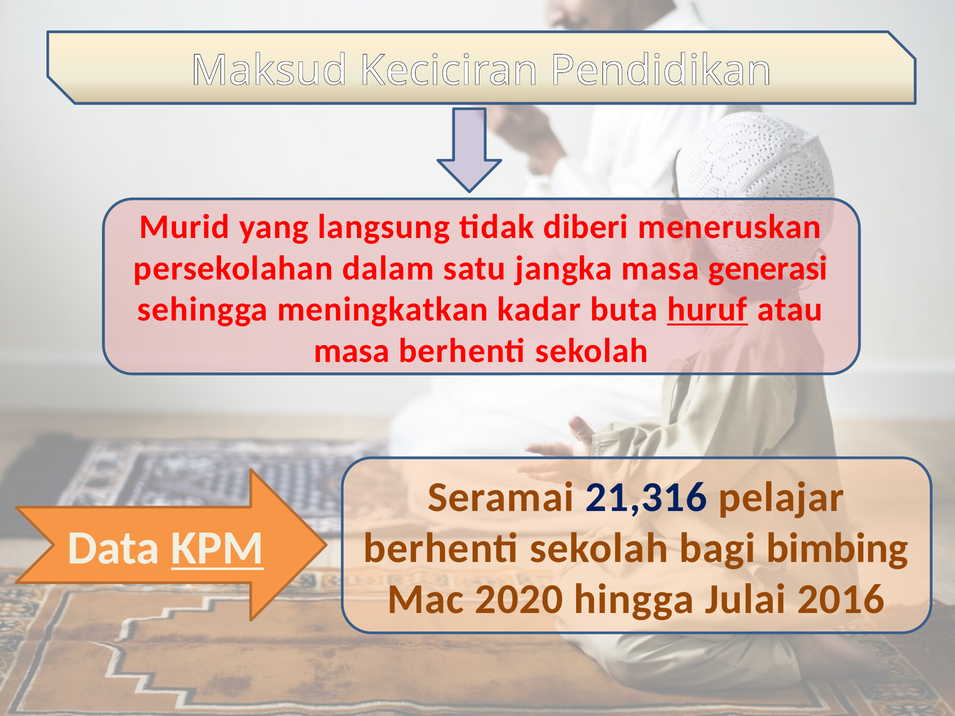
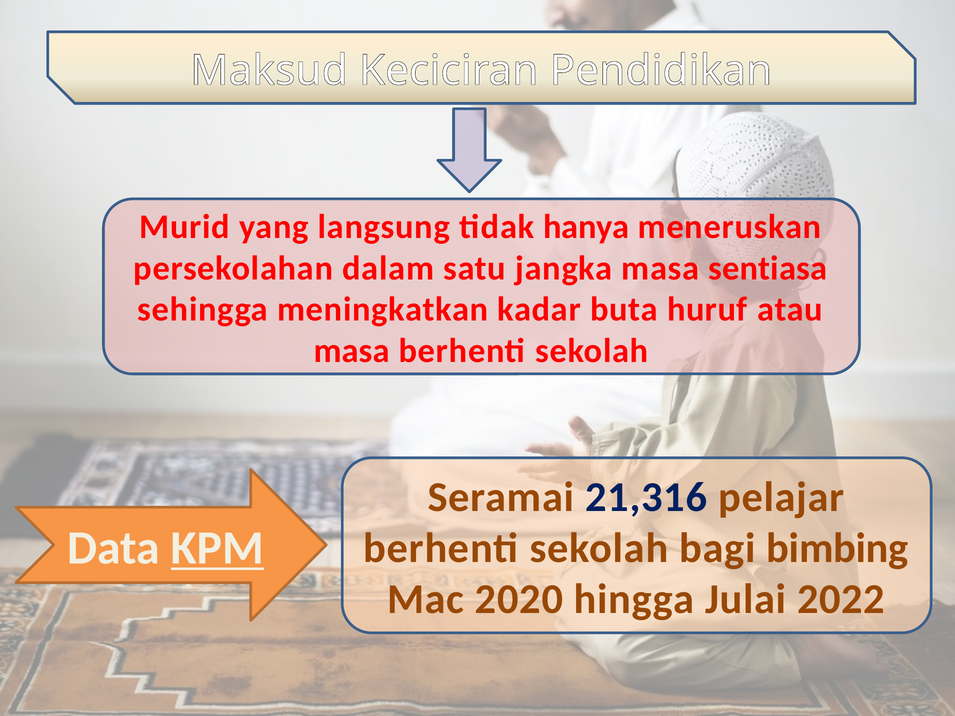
diberi: diberi -> hanya (586, 227)
generasi: generasi -> sentiasa (768, 268)
huruf underline: present -> none (707, 310)
2016: 2016 -> 2022 (841, 599)
